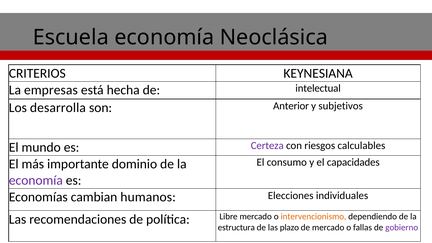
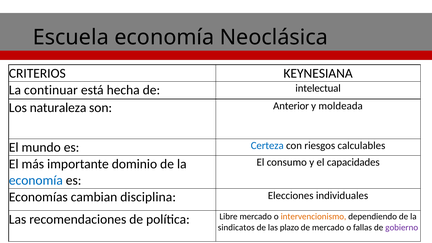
empresas: empresas -> continuar (51, 90)
desarrolla: desarrolla -> naturaleza (58, 108)
subjetivos: subjetivos -> moldeada (341, 106)
Certeza colour: purple -> blue (267, 146)
economía colour: purple -> blue (36, 180)
humanos: humanos -> disciplina (148, 197)
estructura: estructura -> sindicatos (236, 228)
